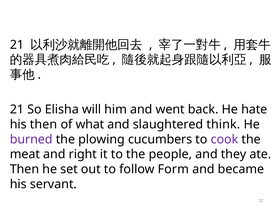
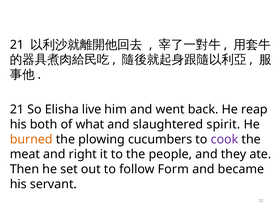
will: will -> live (92, 109)
hate: hate -> reap (254, 109)
his then: then -> both (44, 124)
think: think -> spirit (223, 124)
burned colour: purple -> orange (31, 139)
